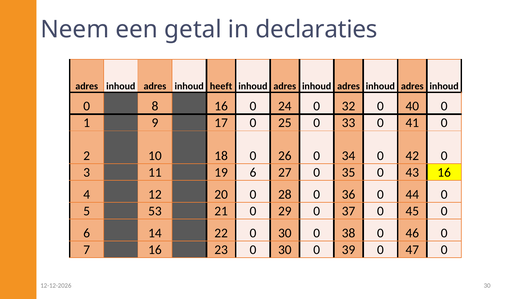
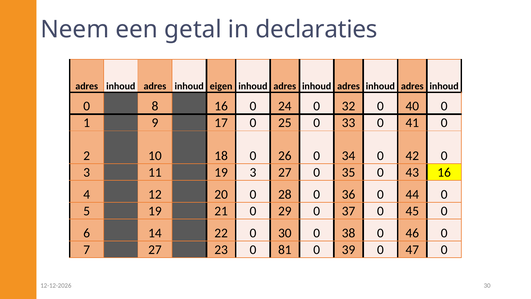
heeft: heeft -> eigen (221, 86)
19 6: 6 -> 3 (253, 172)
5 53: 53 -> 19 (155, 211)
7 16: 16 -> 27 (155, 249)
23 0 30: 30 -> 81 (285, 249)
